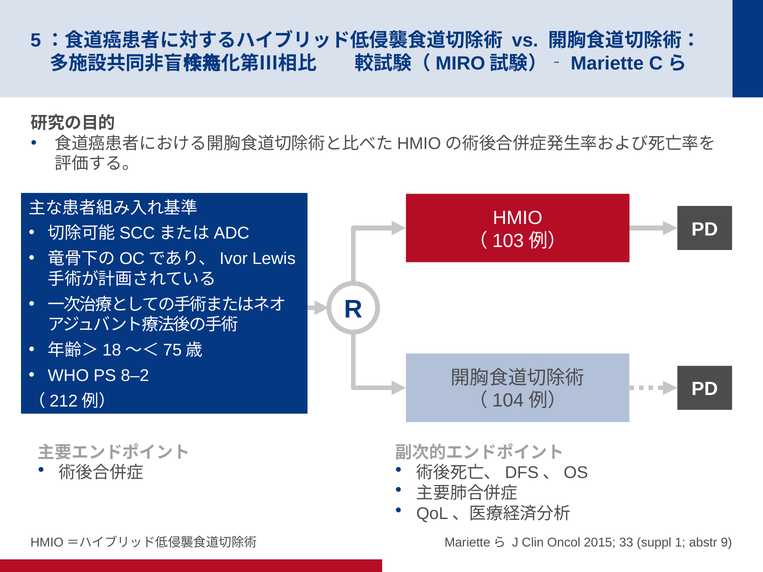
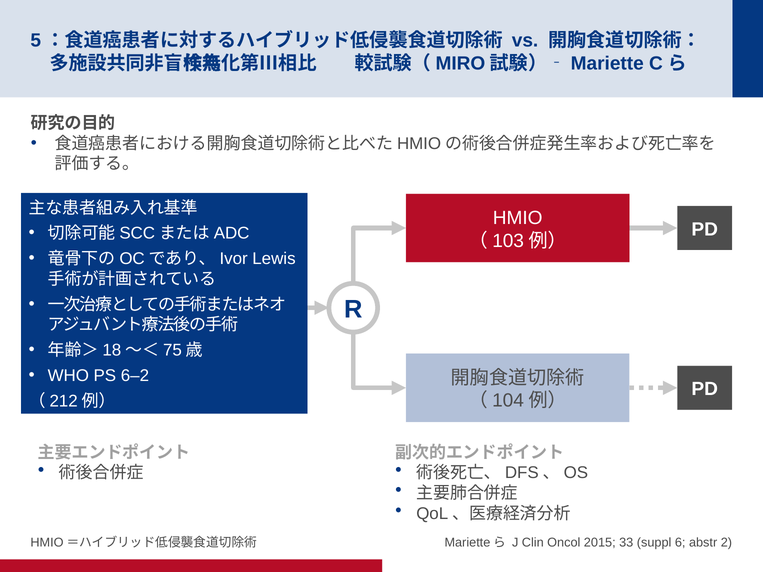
8–2: 8–2 -> 6–2 (135, 376)
1: 1 -> 6 (680, 543)
9: 9 -> 2 (726, 543)
